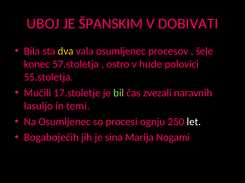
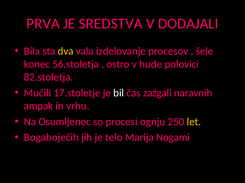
UBOJ: UBOJ -> PRVA (43, 24)
ŠPANSKIM: ŠPANSKIM -> SREDSTVA (111, 24)
DOBIVATI: DOBIVATI -> DODAJALI (188, 24)
vala osumljenec: osumljenec -> izdelovanje (121, 51)
57.stoletja: 57.stoletja -> 56.stoletja (76, 64)
55.stoletja: 55.stoletja -> 82.stoletja (49, 78)
bil colour: light green -> white (119, 93)
zvezali: zvezali -> zažgali (157, 93)
lasuljo: lasuljo -> ampak (38, 106)
temi: temi -> vrhu (78, 106)
let colour: white -> yellow (194, 122)
sina: sina -> telo (114, 138)
